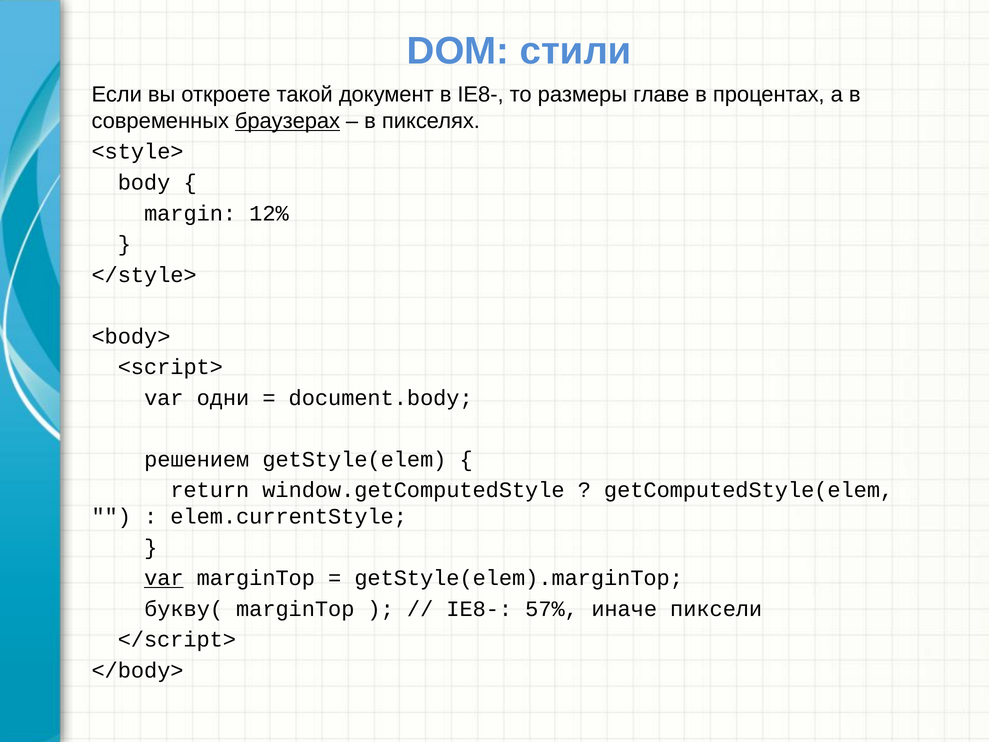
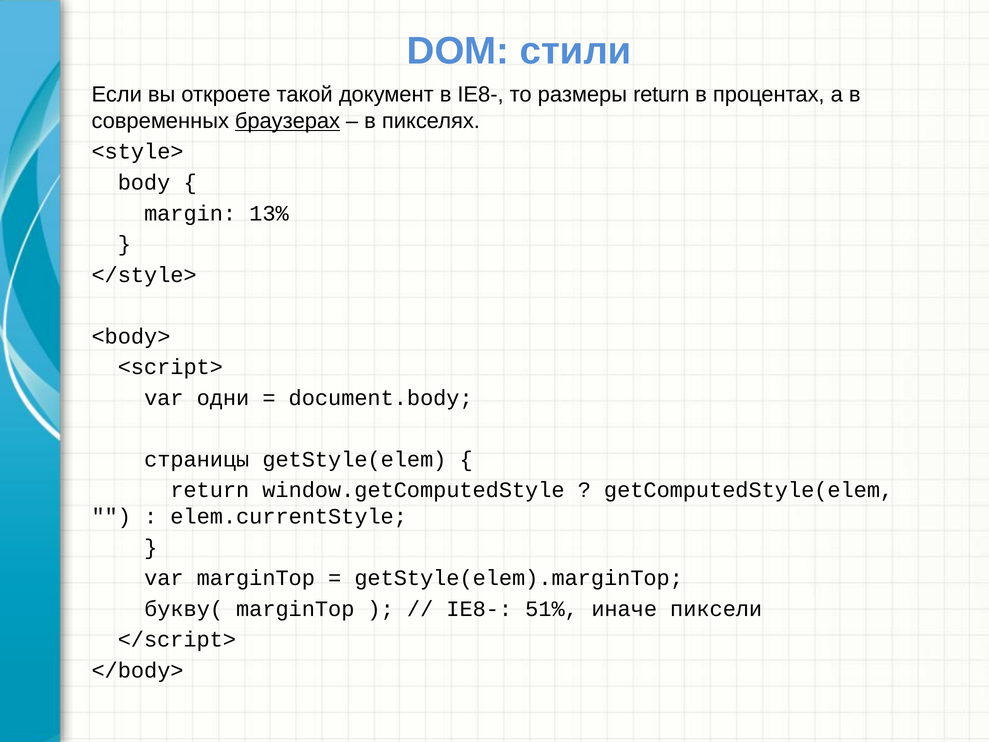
размеры главе: главе -> return (661, 95)
12%: 12% -> 13% (269, 213)
решением: решением -> страницы (197, 459)
var underline: present -> none (164, 578)
57%: 57% -> 51% (552, 609)
